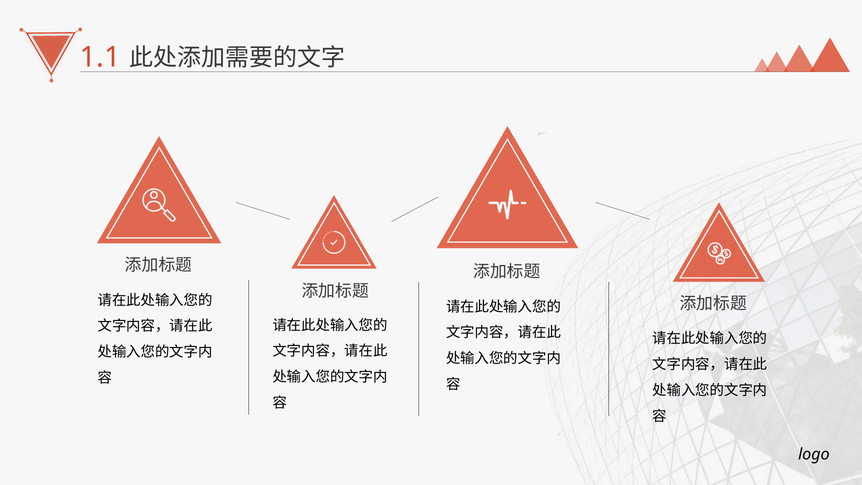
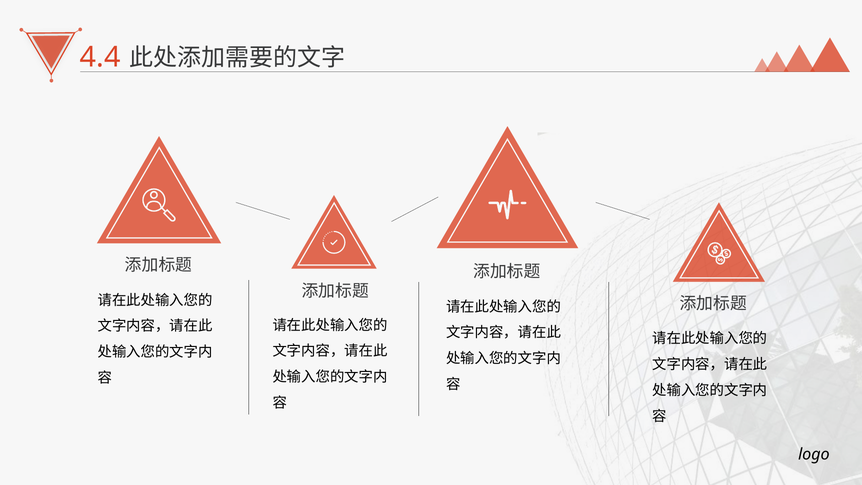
1.1: 1.1 -> 4.4 (100, 57)
